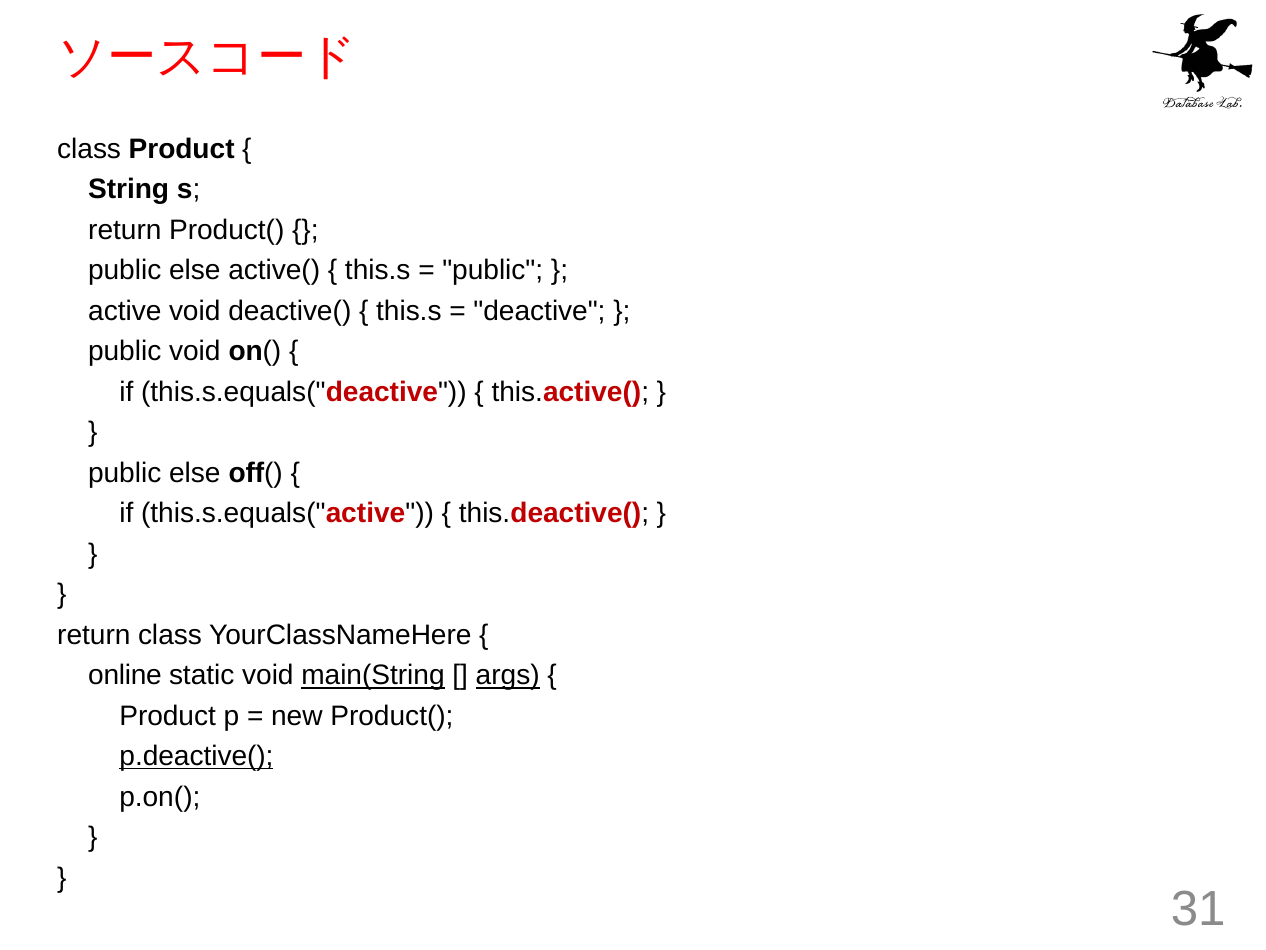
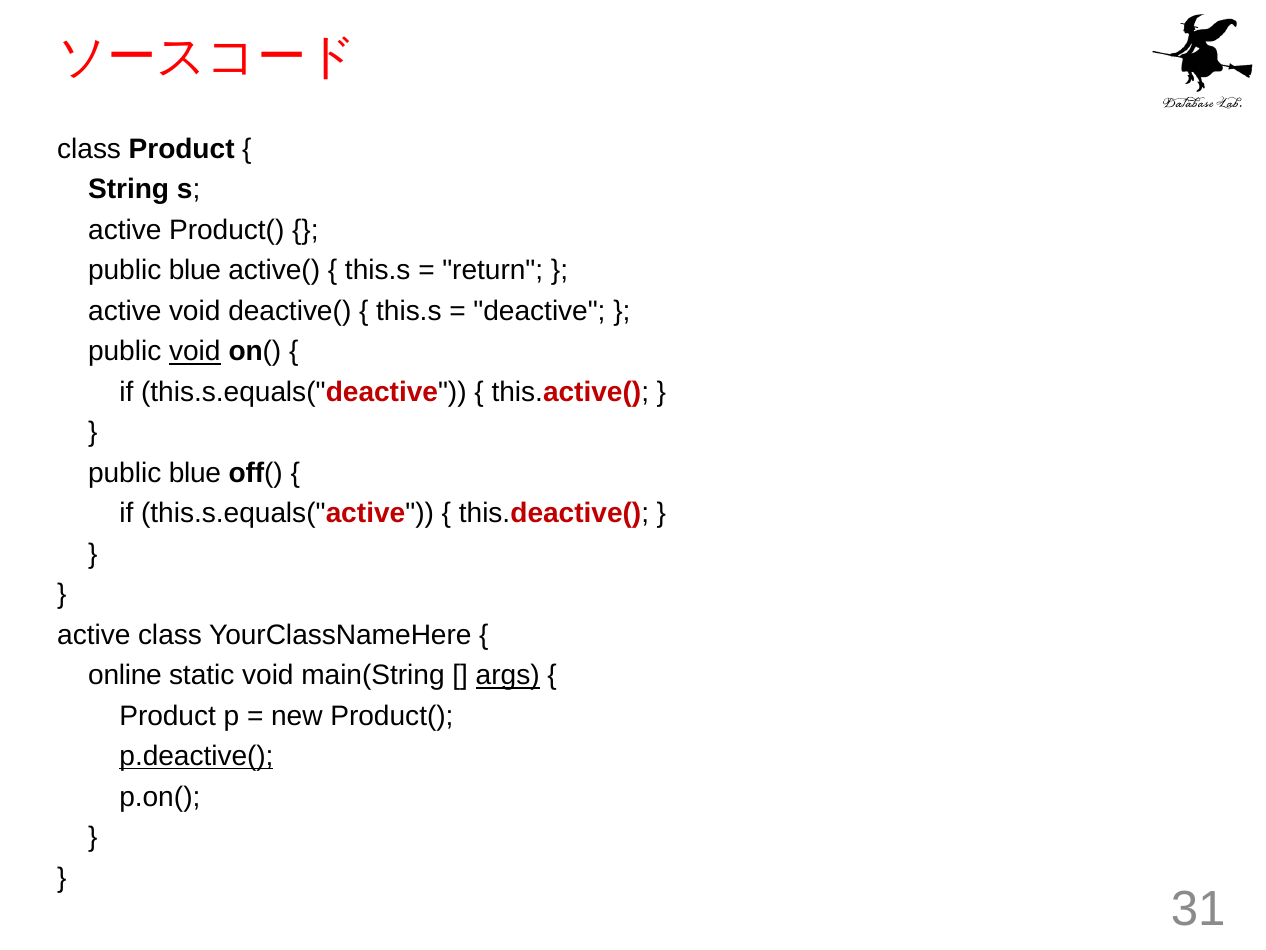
return: return -> active (125, 230)
else: else -> blue (195, 270)
public: public -> return (493, 270)
void underline: none -> present (195, 351)
else: else -> blue (195, 473)
return: return -> active (94, 635)
main(String underline: present -> none (373, 675)
